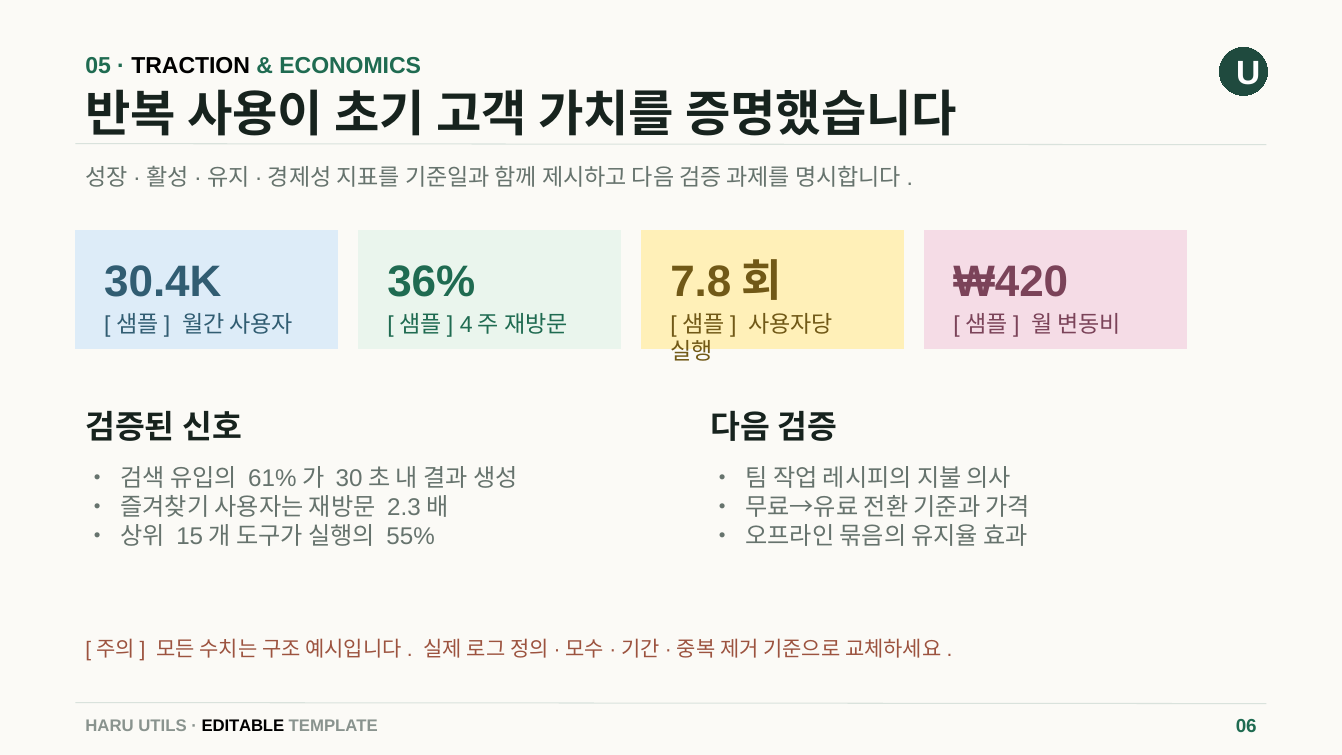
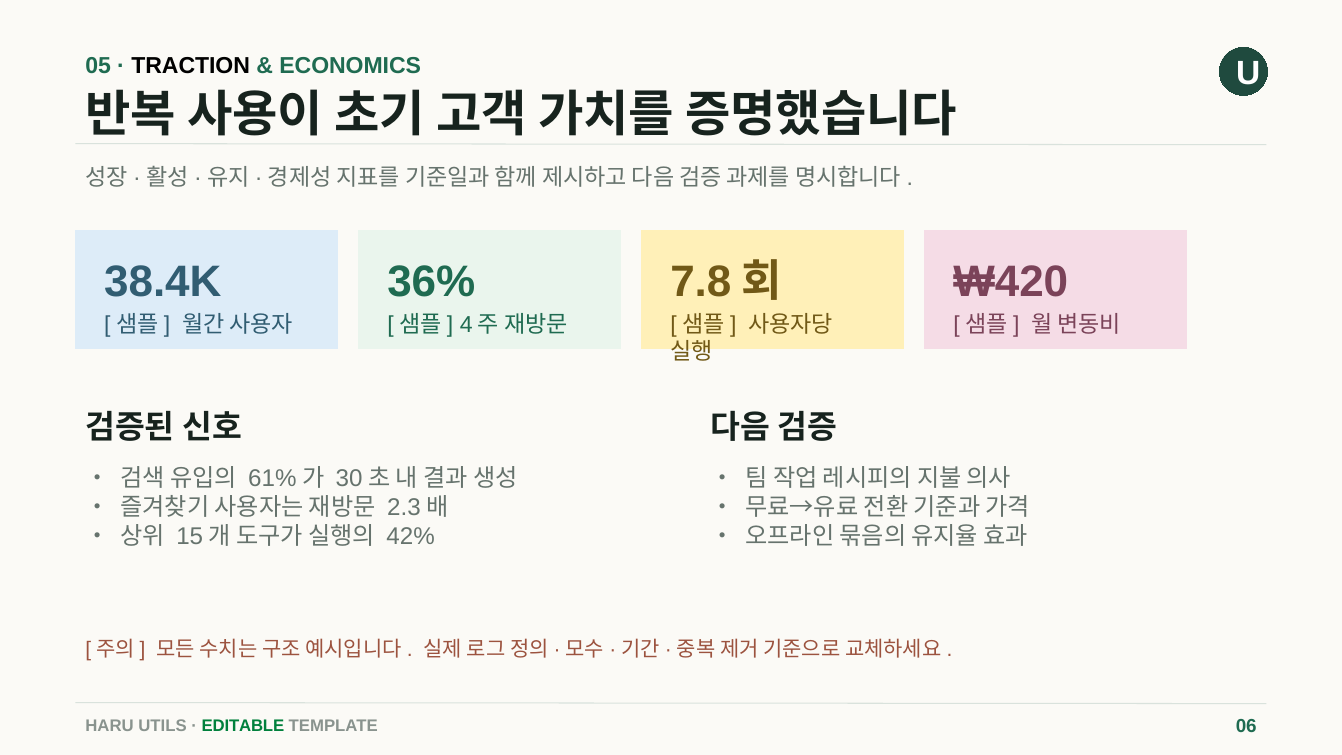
30.4K: 30.4K -> 38.4K (163, 282)
55%: 55% -> 42% (411, 536)
EDITABLE colour: black -> green (243, 726)
